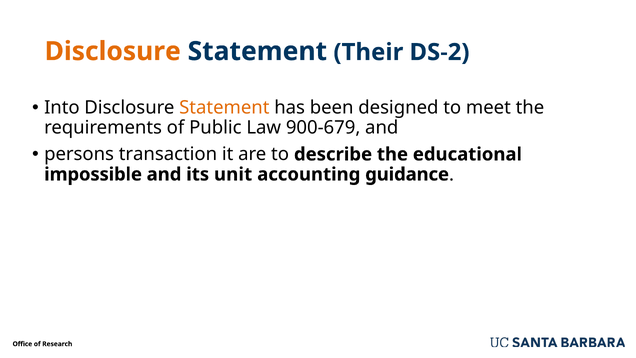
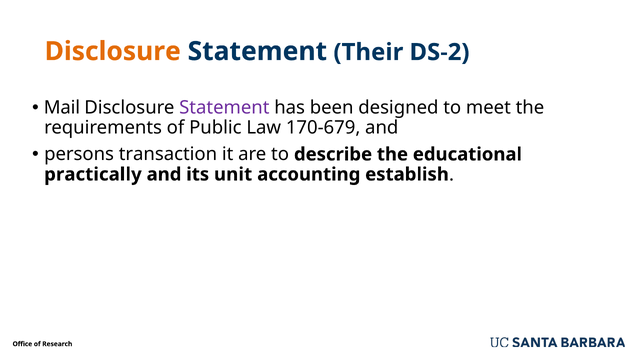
Into: Into -> Mail (62, 108)
Statement colour: orange -> purple (224, 108)
900-679: 900-679 -> 170-679 (323, 128)
impossible: impossible -> practically (93, 174)
guidance: guidance -> establish (407, 174)
